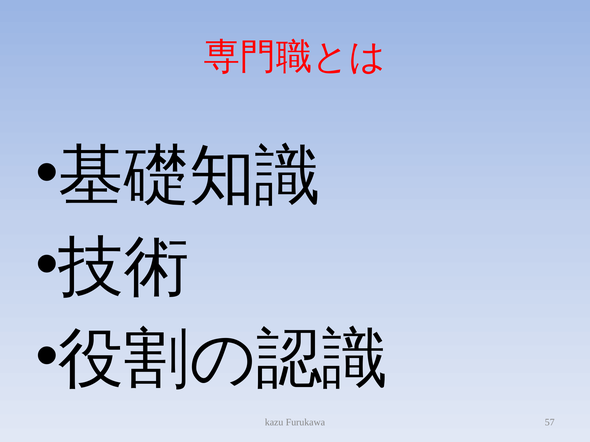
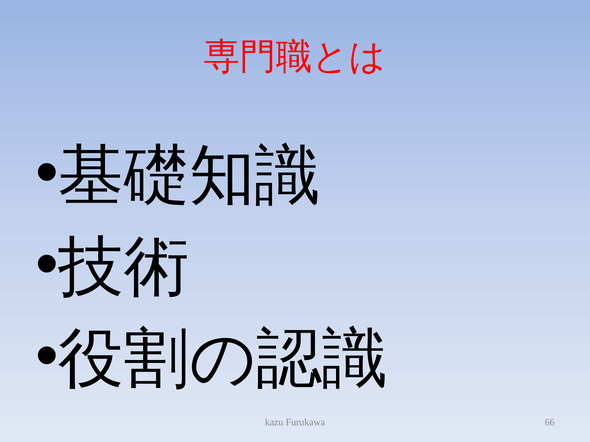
57: 57 -> 66 (550, 423)
